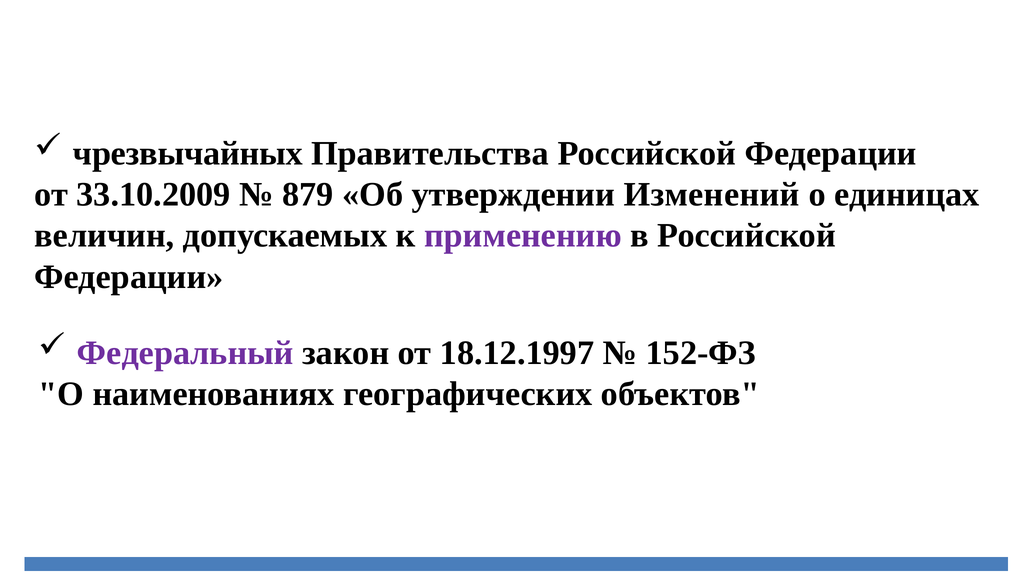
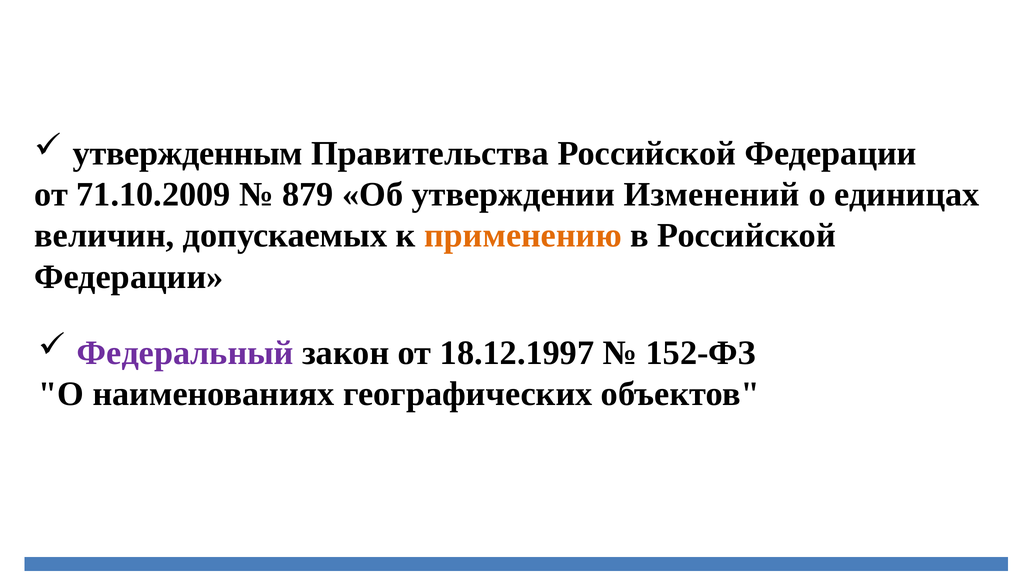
чрезвычайных: чрезвычайных -> утвержденным (188, 153)
33.10.2009: 33.10.2009 -> 71.10.2009 (153, 195)
применению colour: purple -> orange (523, 236)
